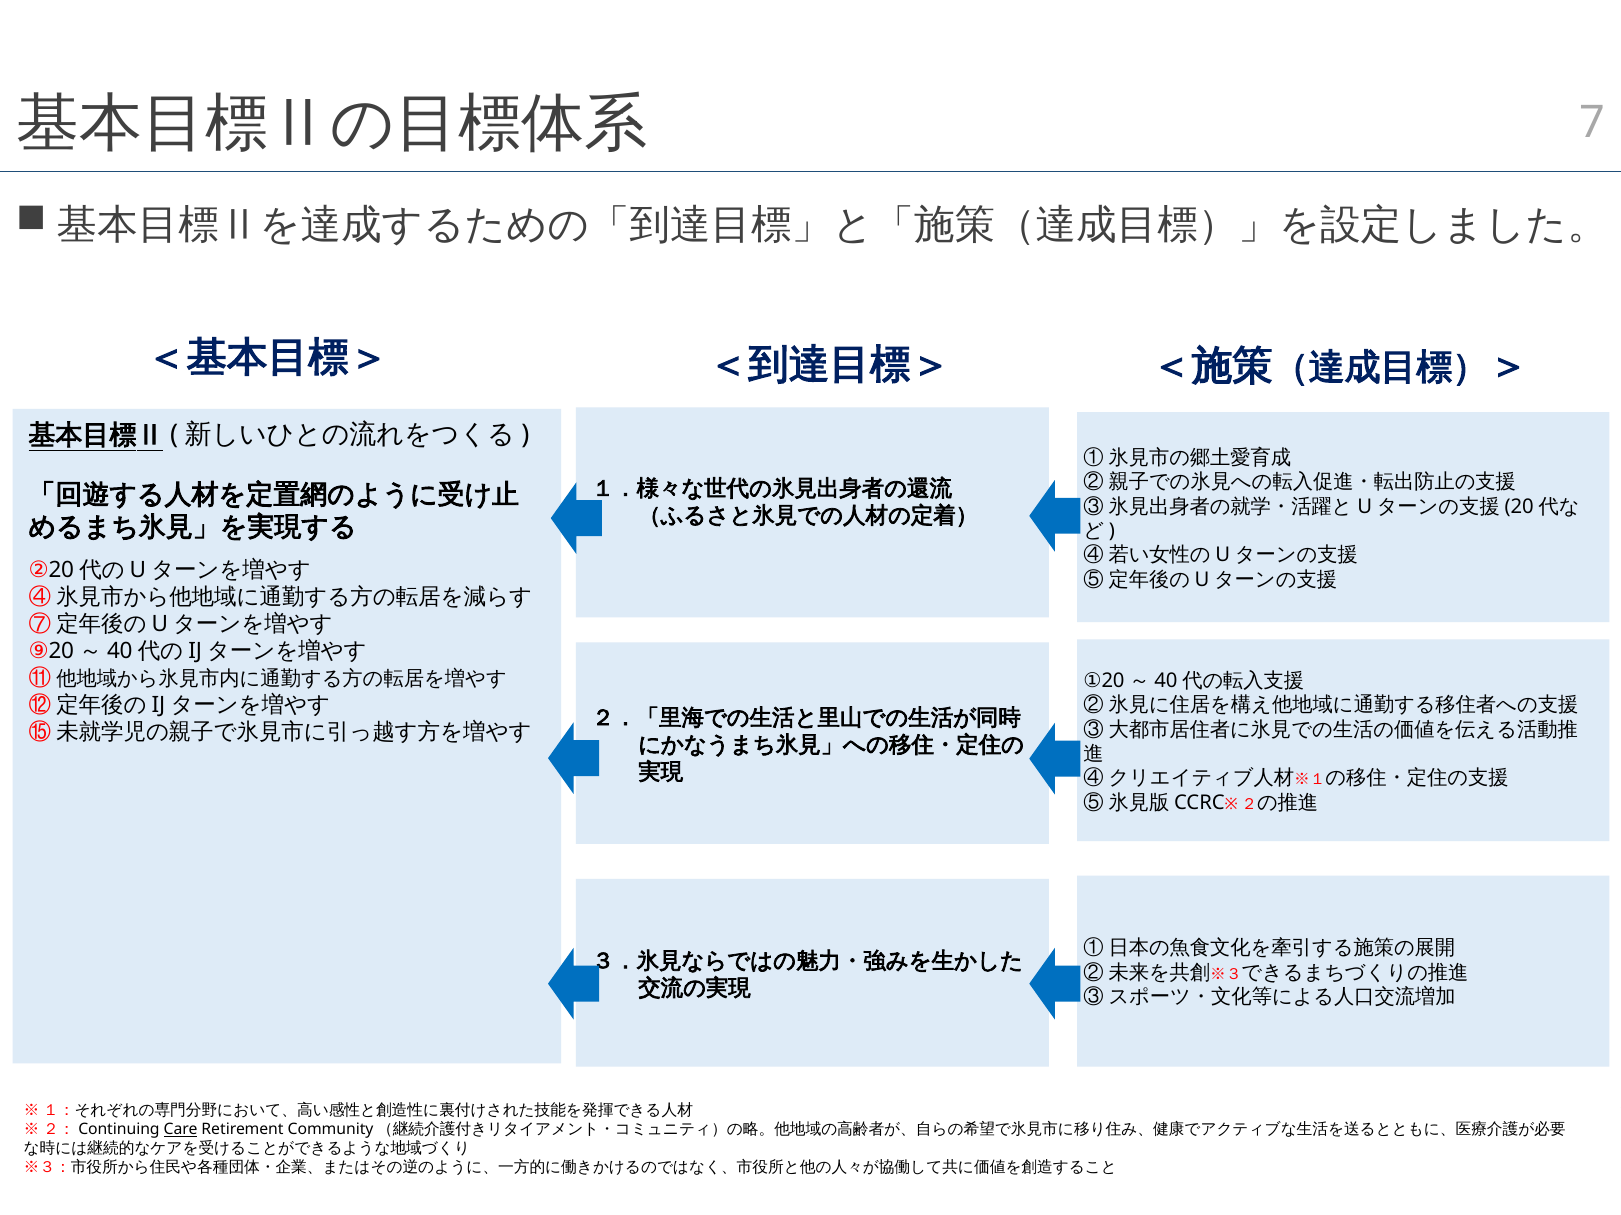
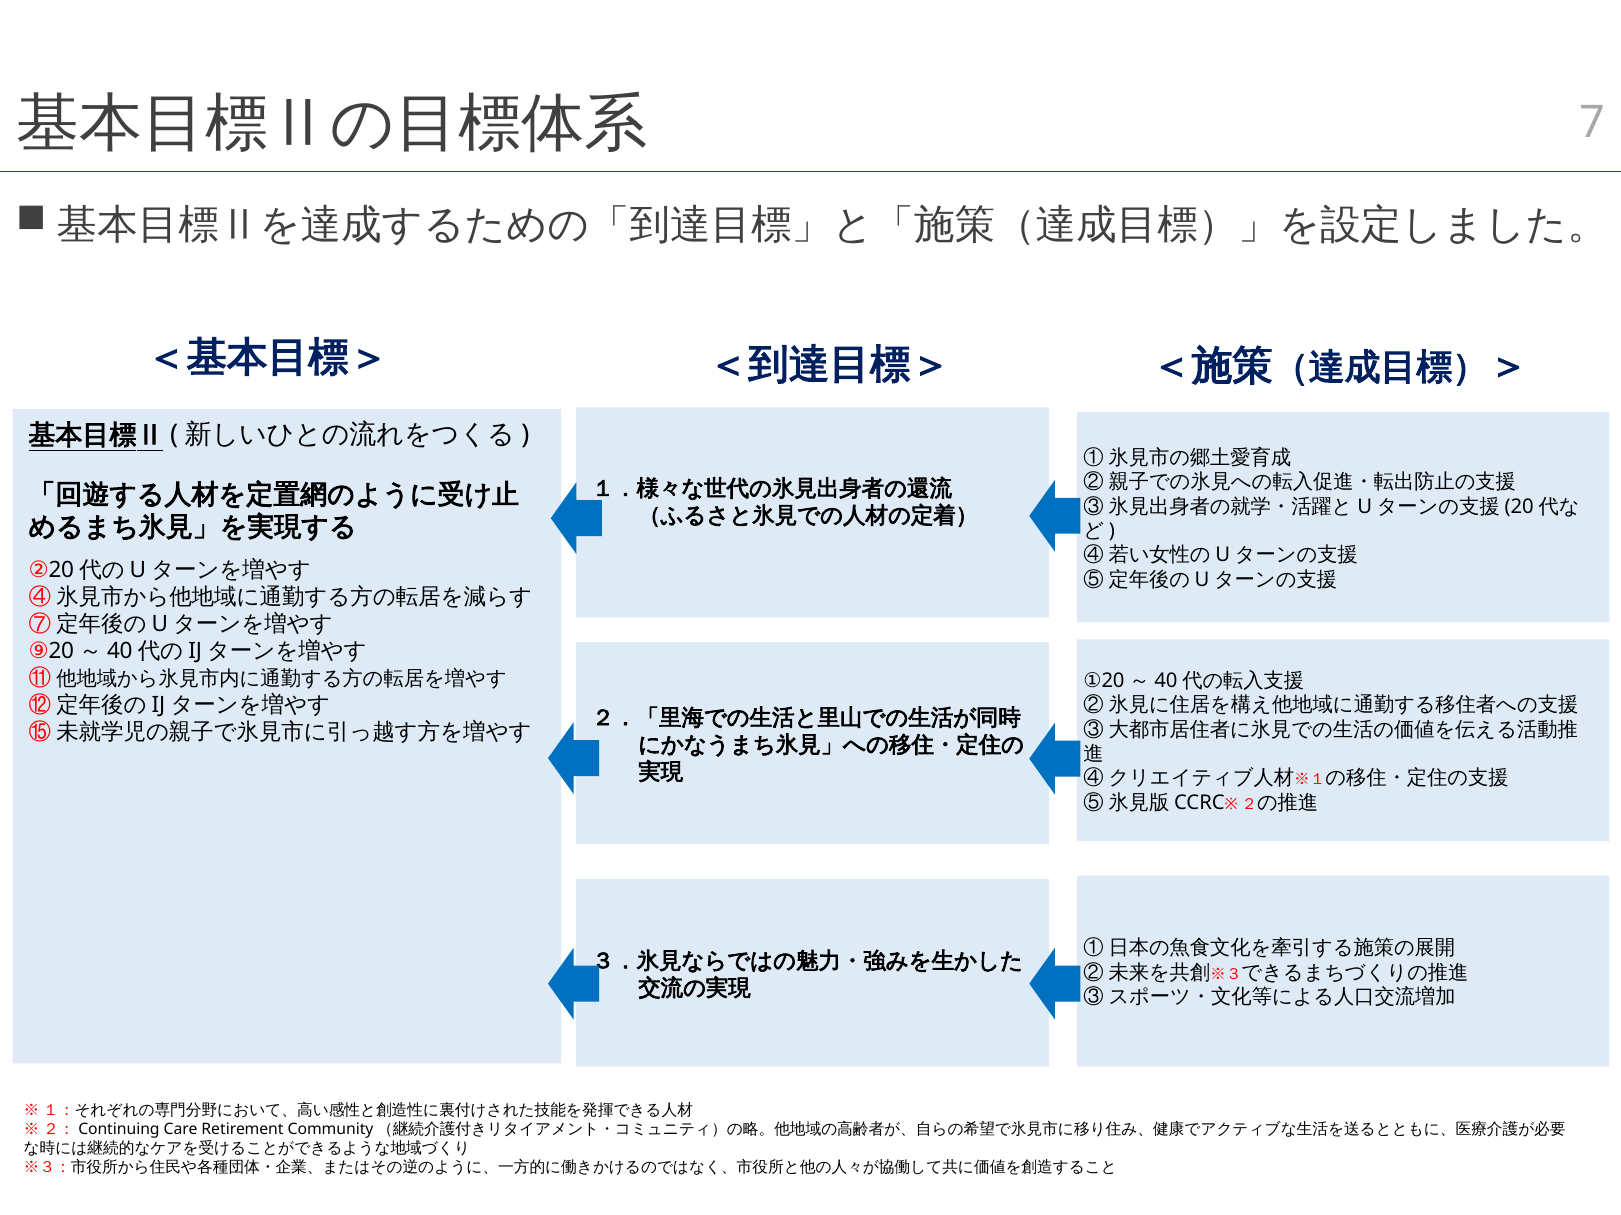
Care underline: present -> none (181, 1130)
